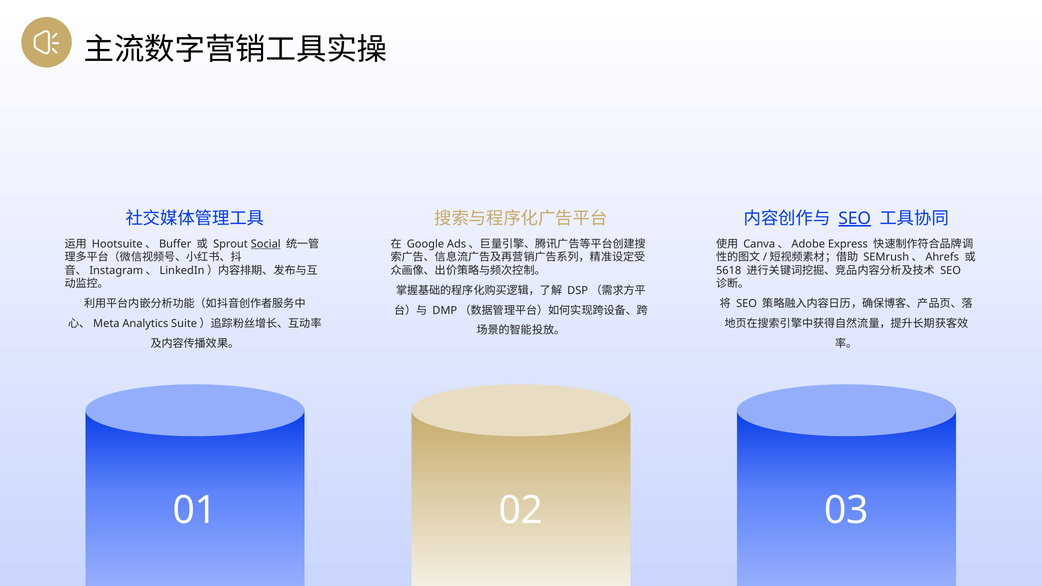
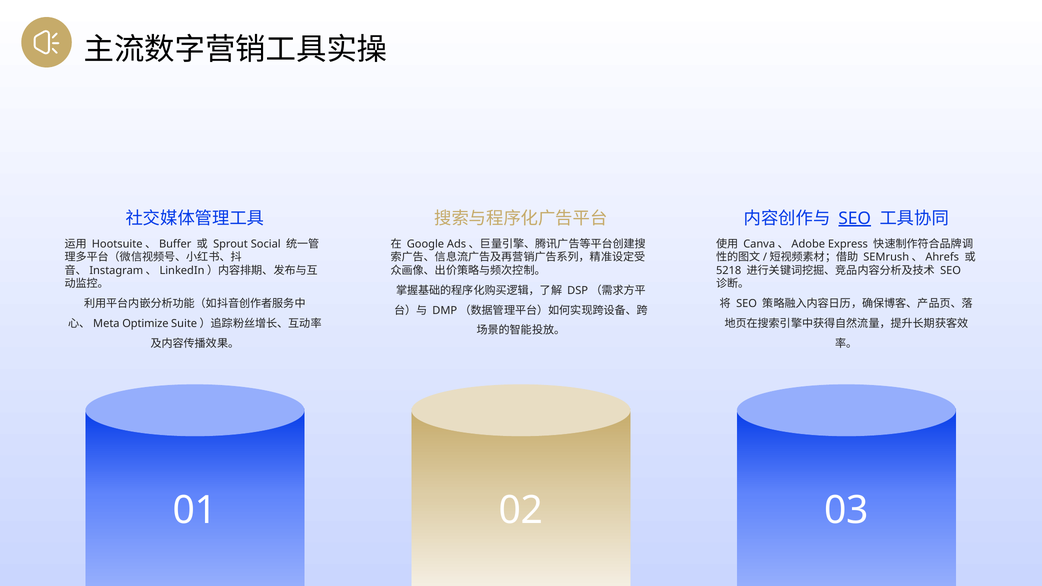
Social underline: present -> none (266, 244)
5618: 5618 -> 5218 (729, 271)
Analytics: Analytics -> Optimize (145, 324)
